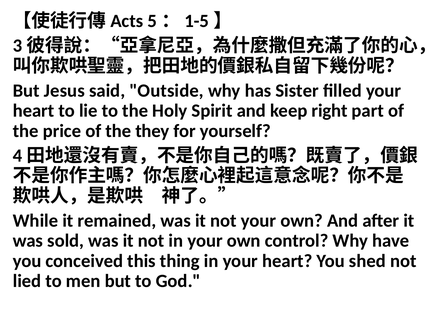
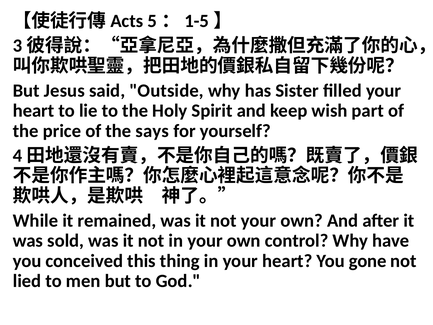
right: right -> wish (329, 111)
they: they -> says (152, 131)
shed: shed -> gone (368, 261)
